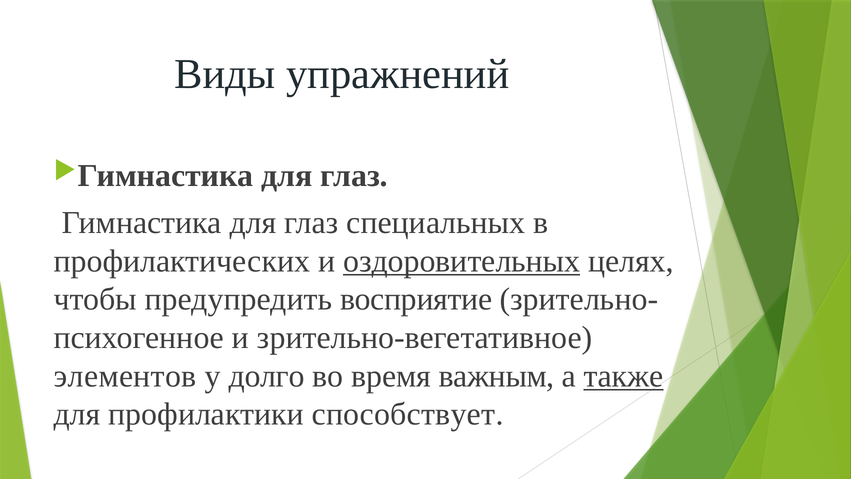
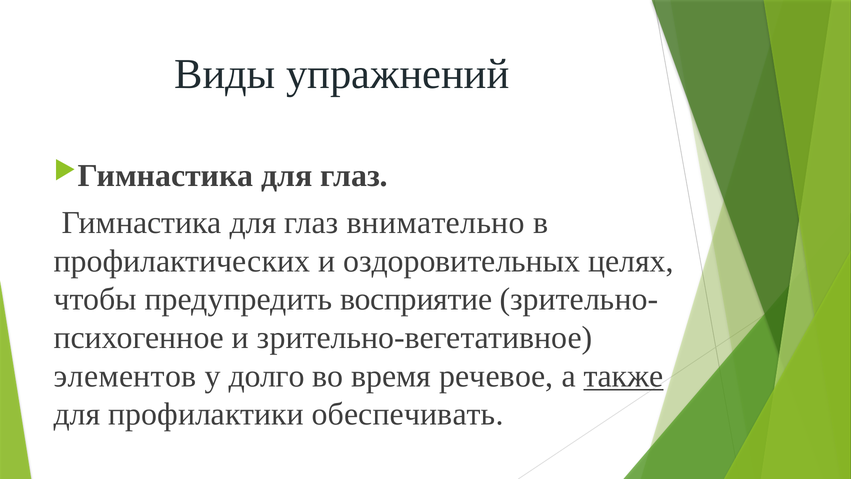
специальных: специальных -> внимательно (436, 223)
оздоровительных underline: present -> none (462, 261)
важным: важным -> речевое (496, 376)
способствует: способствует -> обеспечивать (408, 414)
